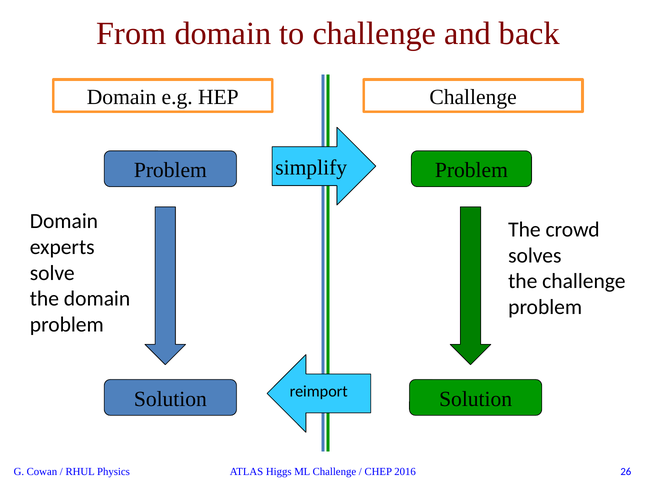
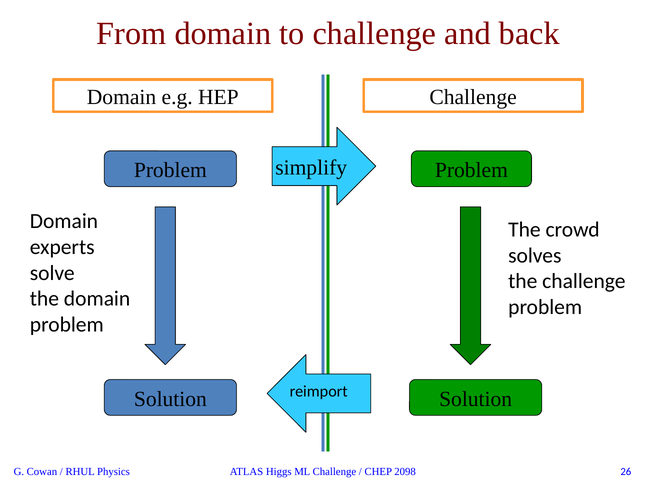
2016: 2016 -> 2098 (405, 471)
